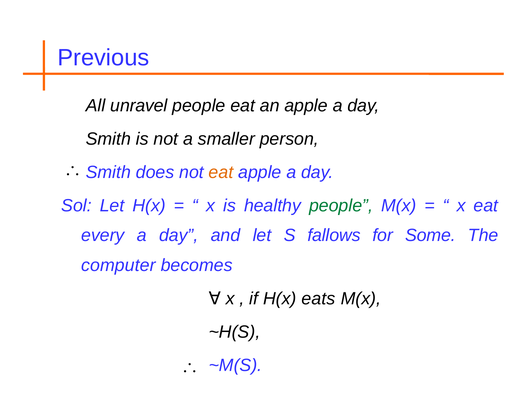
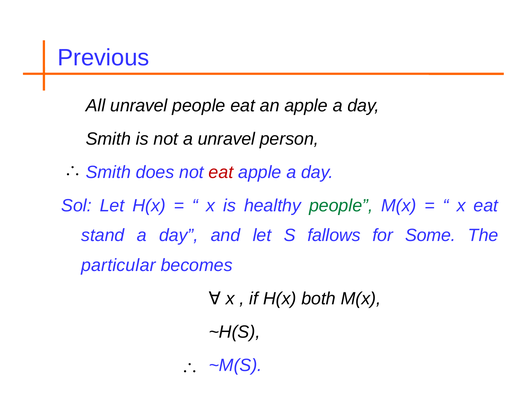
a smaller: smaller -> unravel (226, 139)
eat colour: orange -> red (221, 172)
every: every -> stand (103, 235)
computer: computer -> particular (118, 265)
eats: eats -> both (319, 298)
